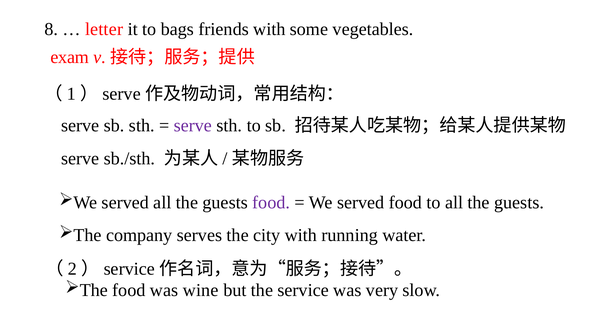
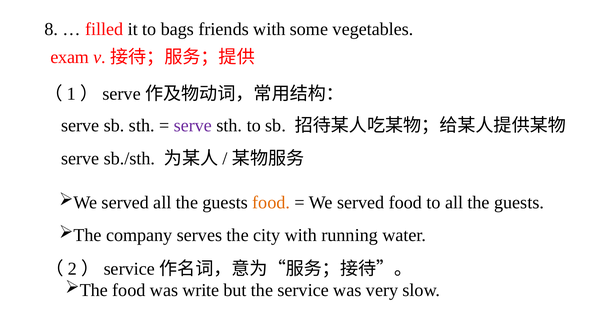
letter: letter -> filled (104, 29)
food colour: purple -> orange (271, 202)
wine: wine -> write (201, 290)
